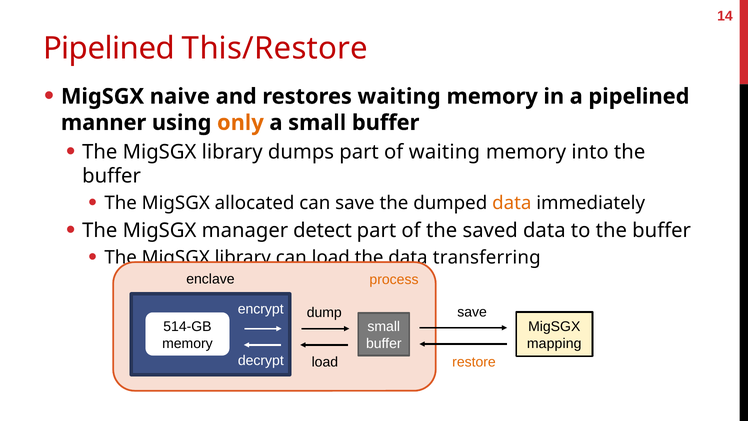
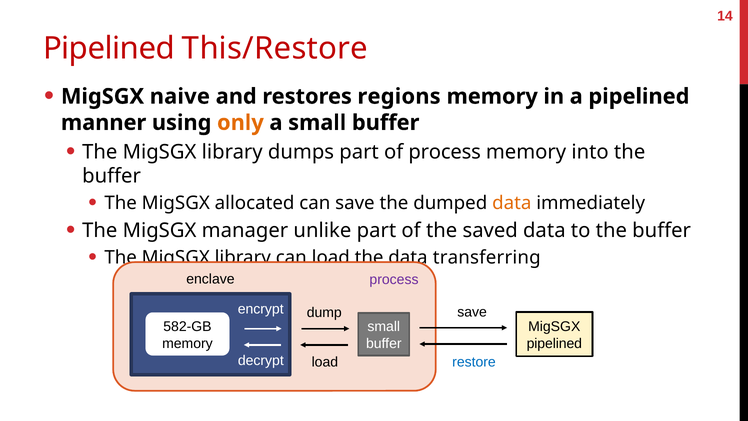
restores waiting: waiting -> regions (399, 96)
of waiting: waiting -> process (445, 152)
detect: detect -> unlike (322, 231)
process colour: orange -> purple (394, 279)
514-GB: 514-GB -> 582-GB (187, 326)
mapping: mapping -> pipelined (554, 343)
restore colour: orange -> blue (474, 362)
